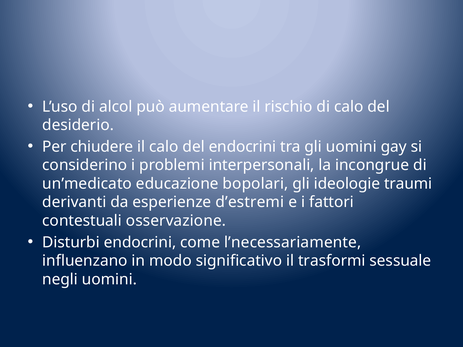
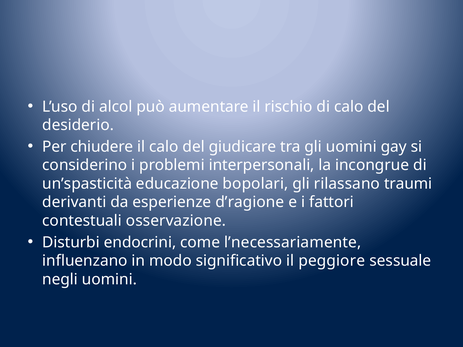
del endocrini: endocrini -> giudicare (242, 147)
un’medicato: un’medicato -> un’spasticità (87, 184)
ideologie: ideologie -> rilassano (347, 184)
d’estremi: d’estremi -> d’ragione (250, 202)
trasformi: trasformi -> peggiore (332, 261)
